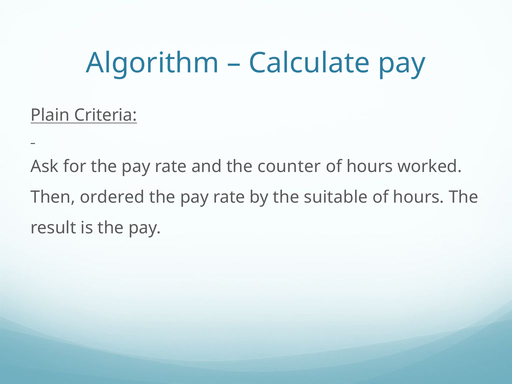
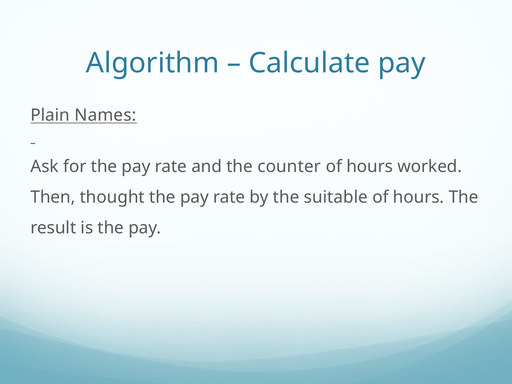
Criteria: Criteria -> Names (105, 115)
ordered: ordered -> thought (112, 197)
